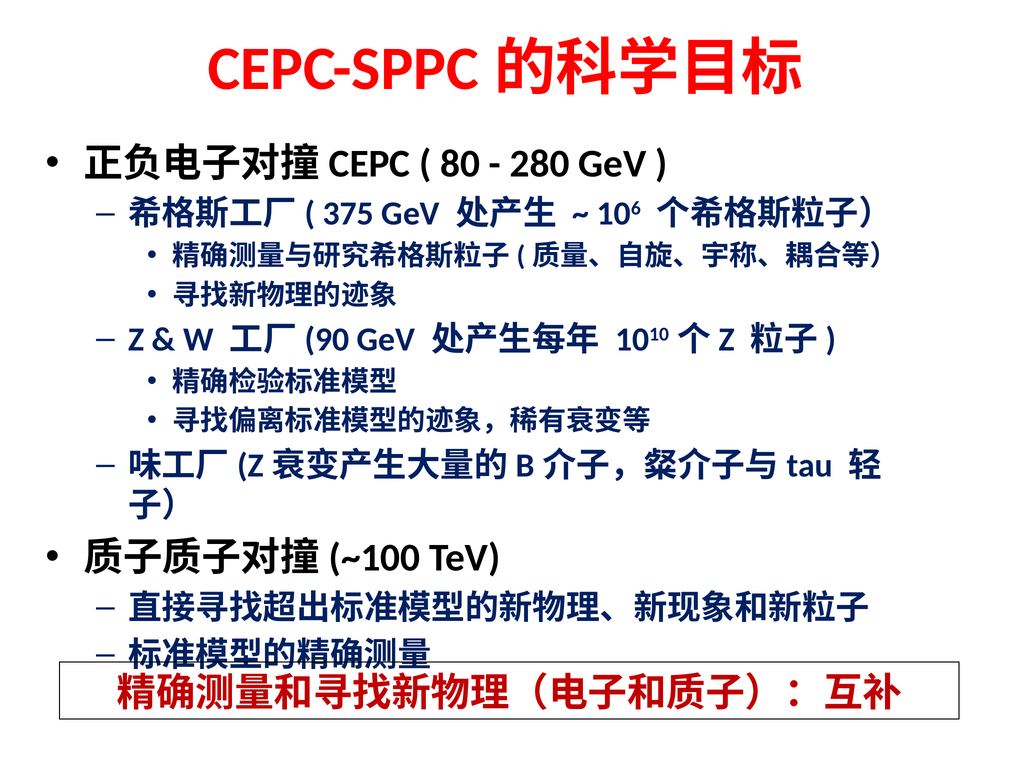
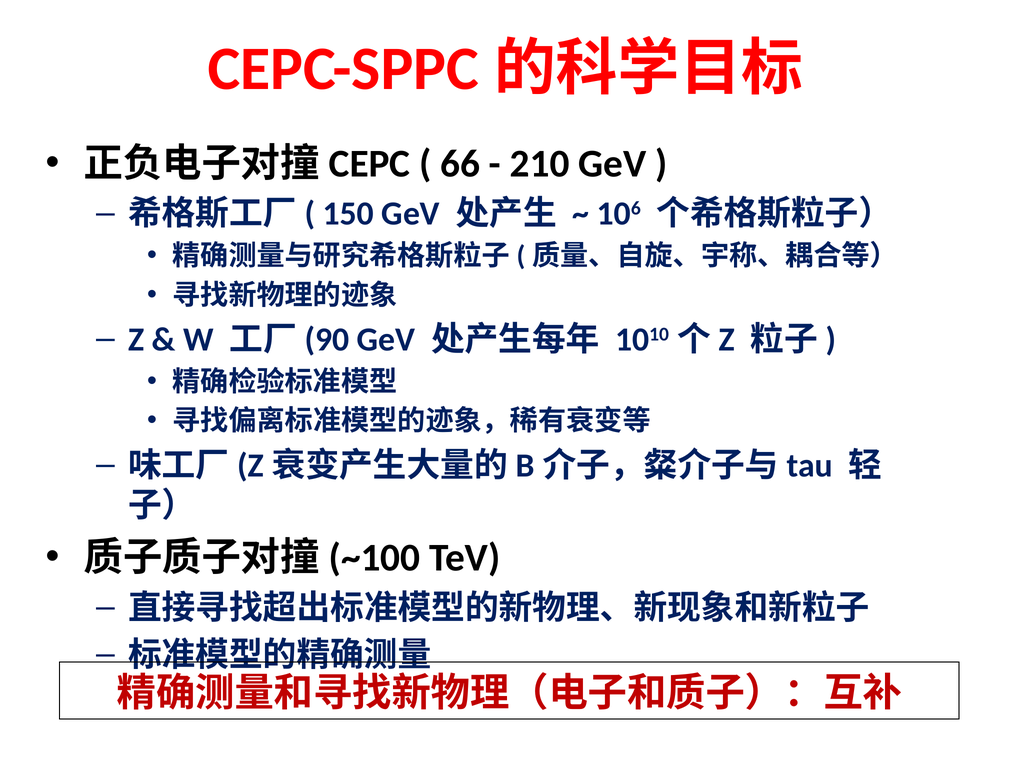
80: 80 -> 66 (460, 164)
280: 280 -> 210 (540, 164)
375: 375 -> 150 (348, 214)
